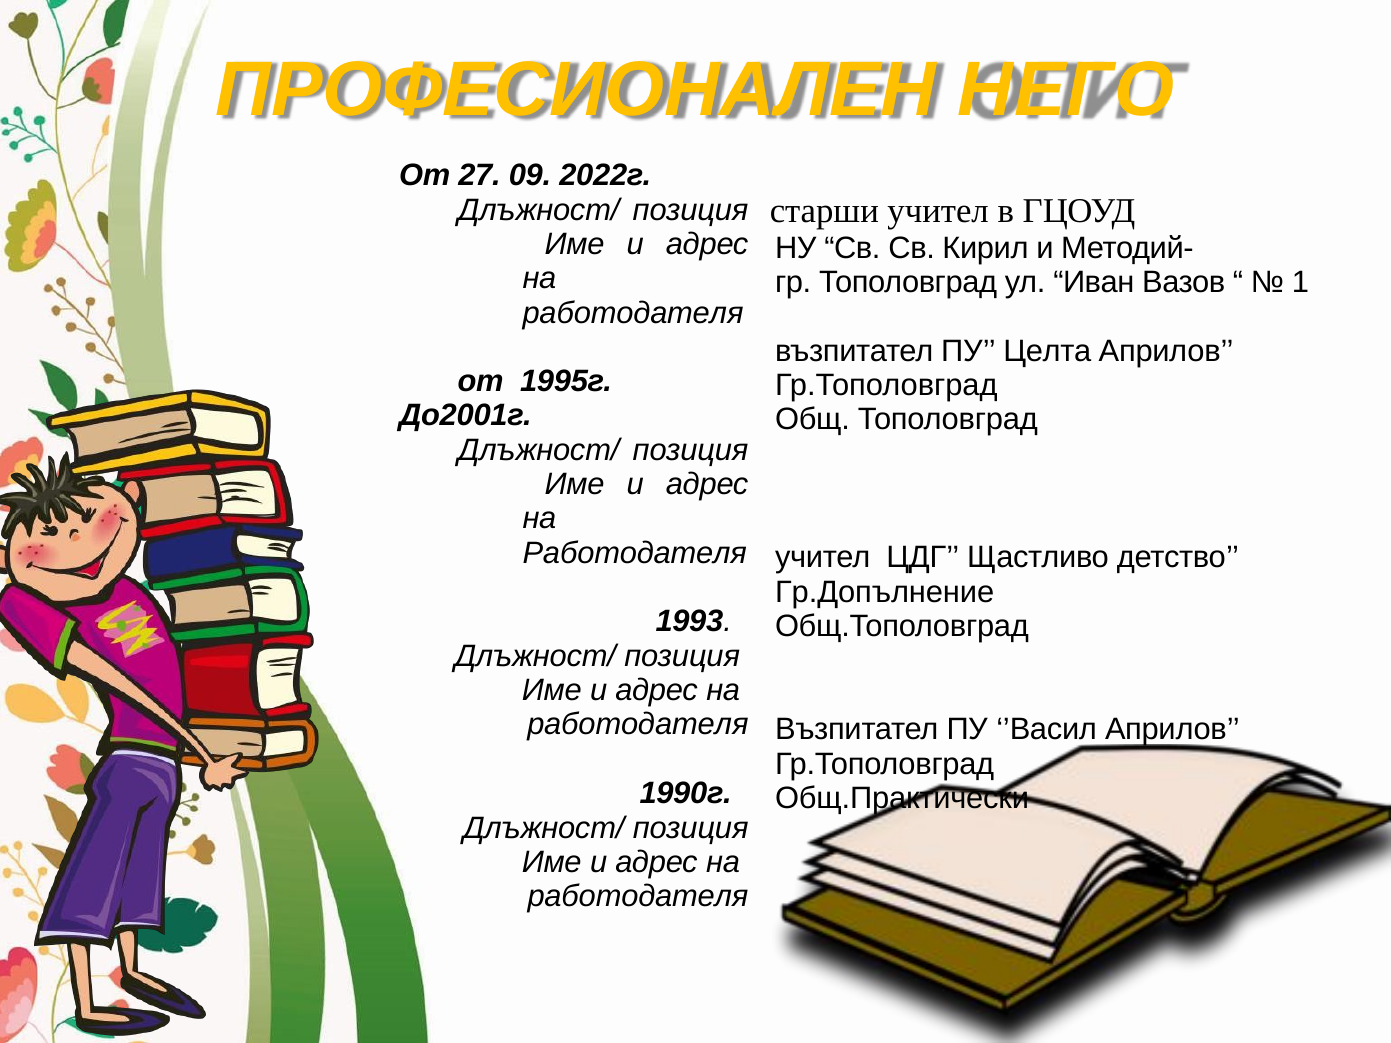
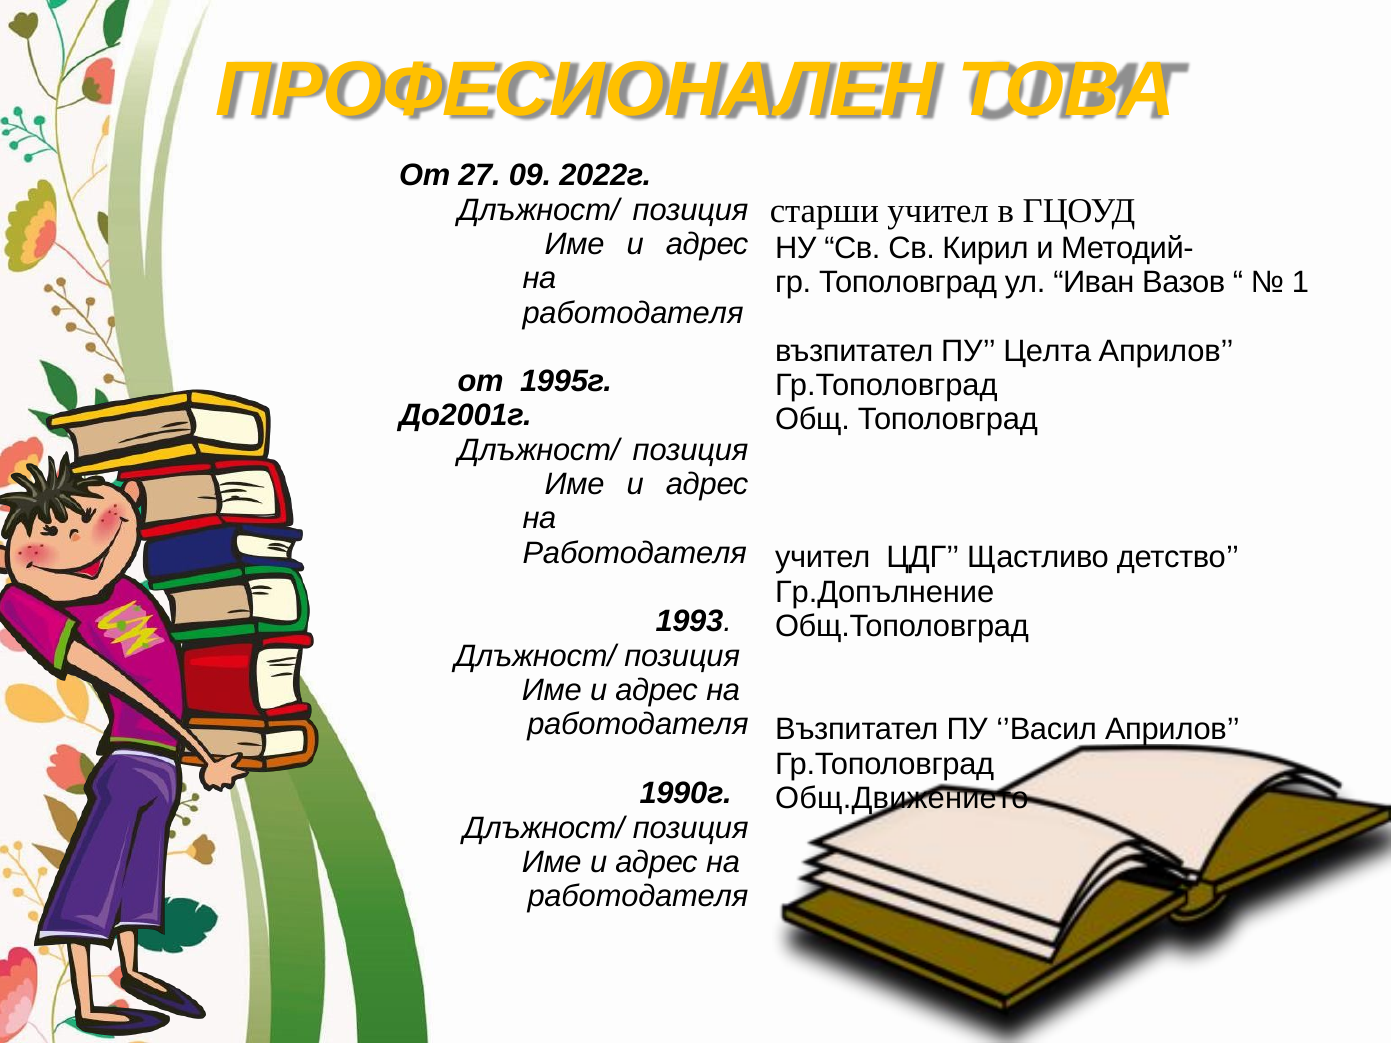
НЕГО: НЕГО -> ТОВА (1067, 90)
Общ.Практически: Общ.Практически -> Общ.Движението (902, 799)
